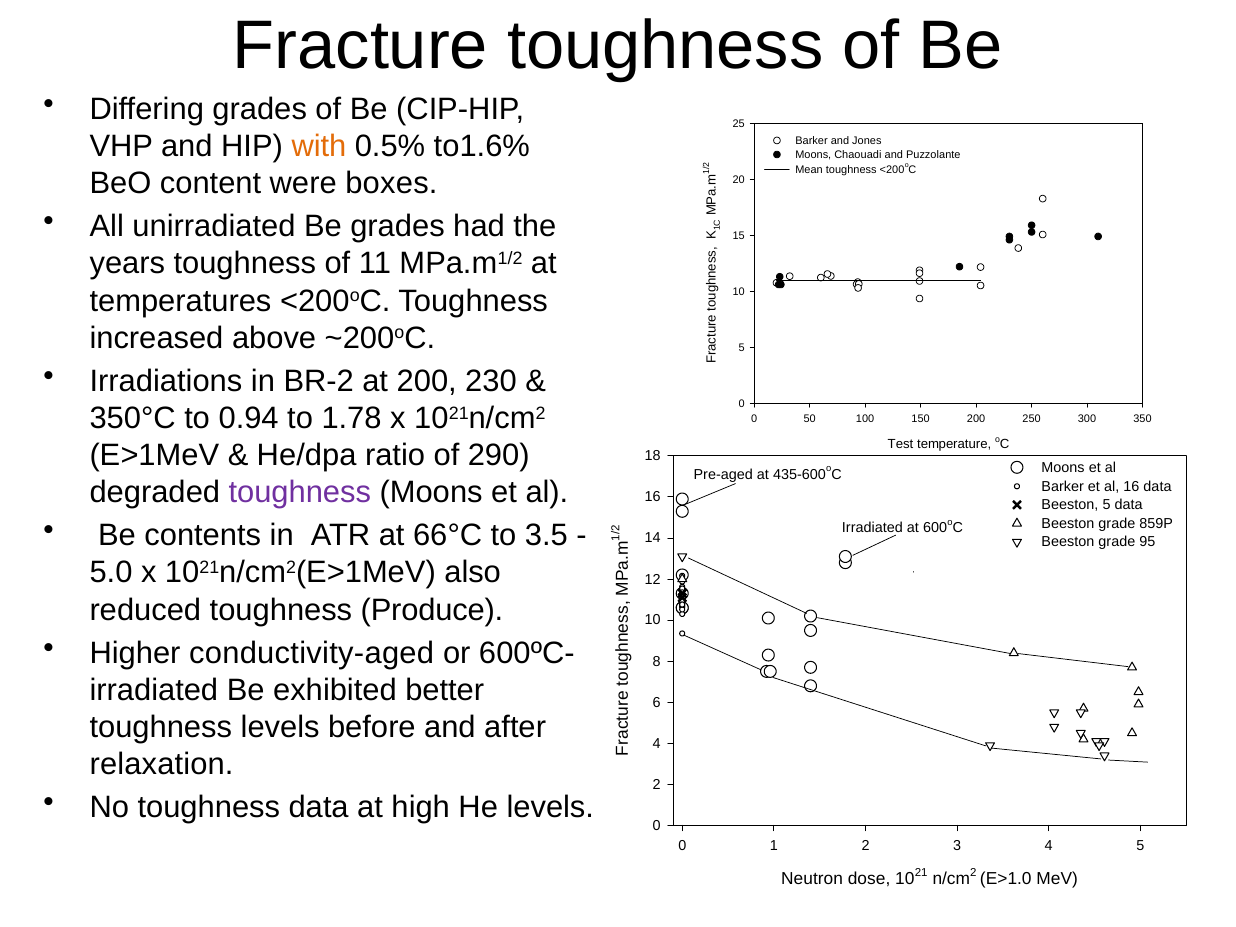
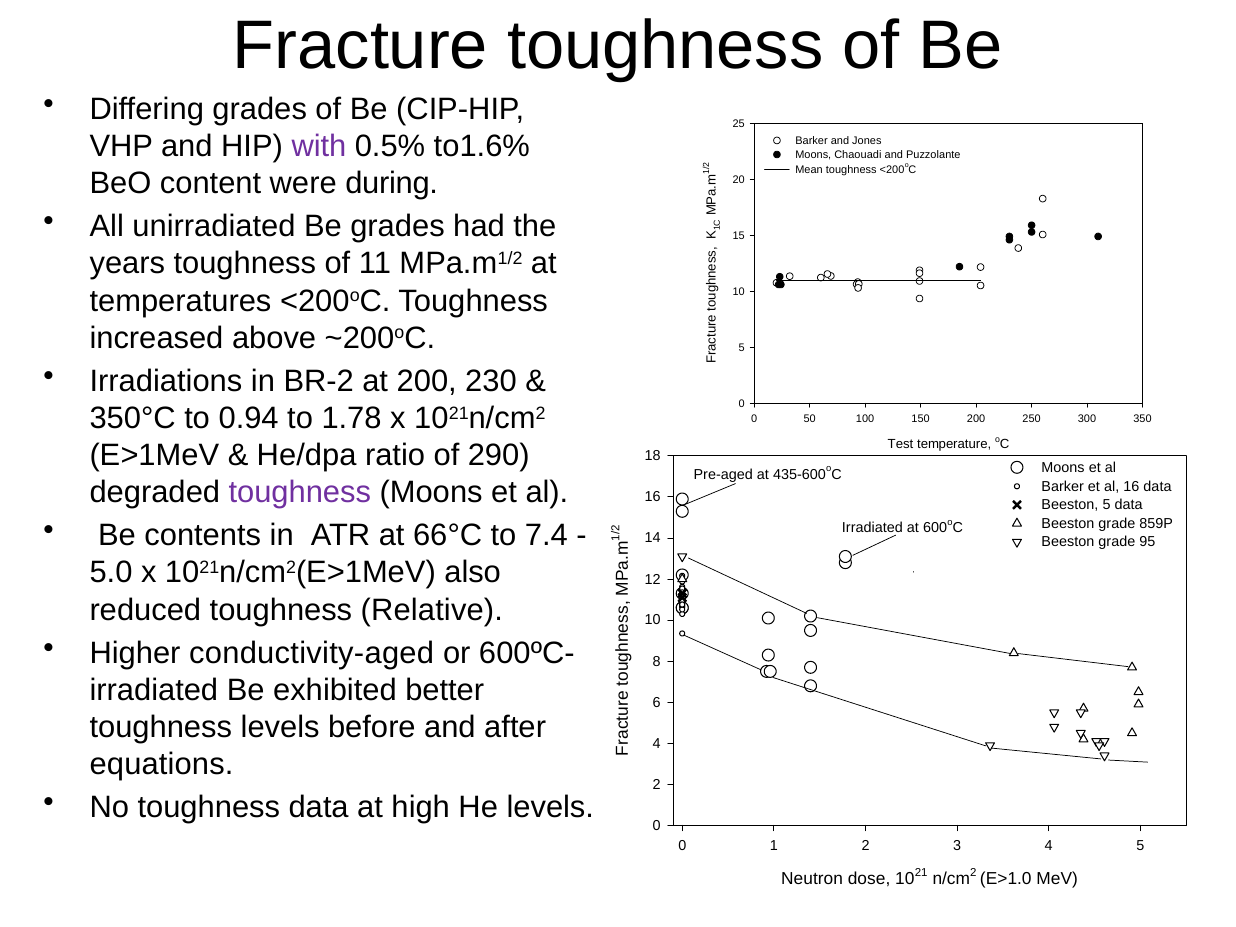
with colour: orange -> purple (319, 146)
boxes: boxes -> during (392, 183)
3.5: 3.5 -> 7.4 (546, 536)
Produce: Produce -> Relative (432, 610)
relaxation: relaxation -> equations (162, 764)
